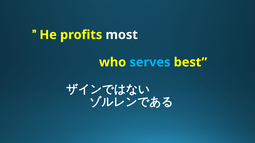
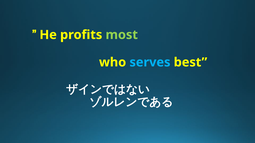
most colour: white -> light green (122, 35)
